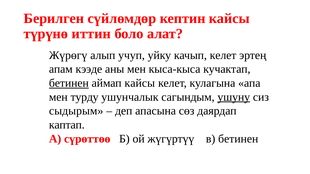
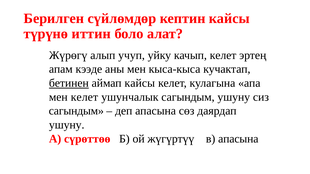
мен турду: турду -> келет (84, 97)
ушуну underline: present -> none (234, 97)
сыдырым: сыдырым -> сагындым (76, 111)
каптап: каптап -> ушуну (67, 125)
в бетинен: бетинен -> апасына (238, 139)
